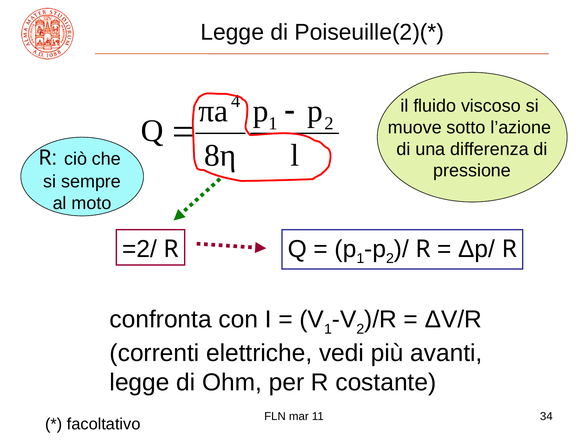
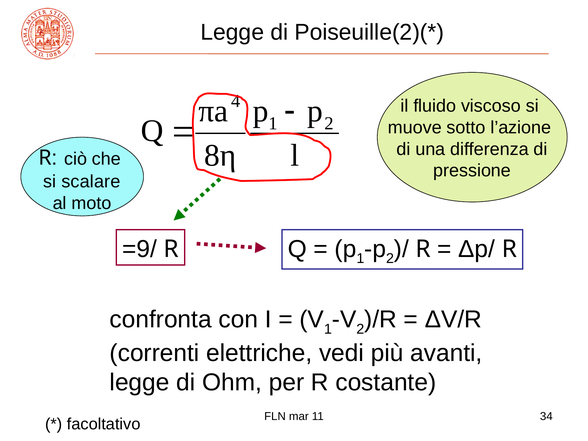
sempre: sempre -> scalare (91, 182)
=2/: =2/ -> =9/ (139, 249)
